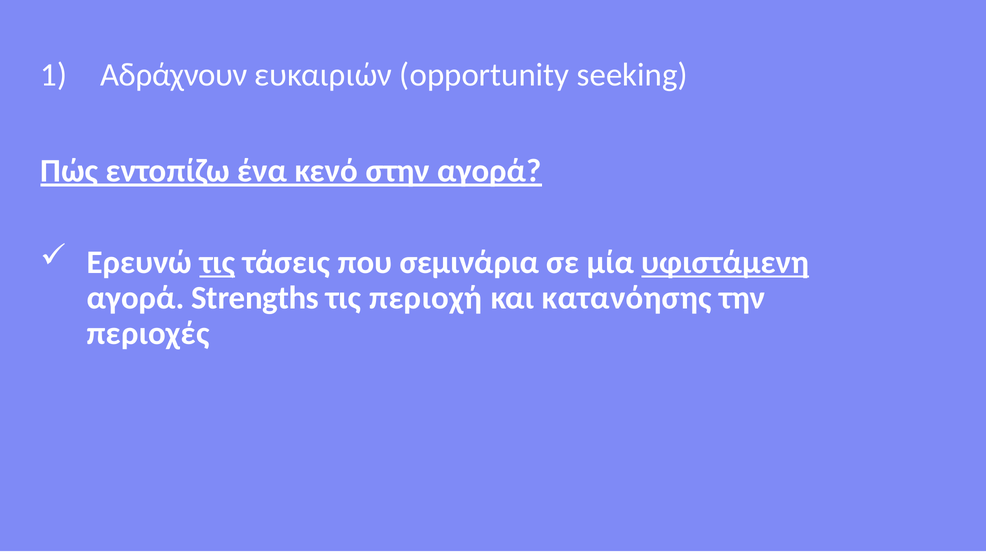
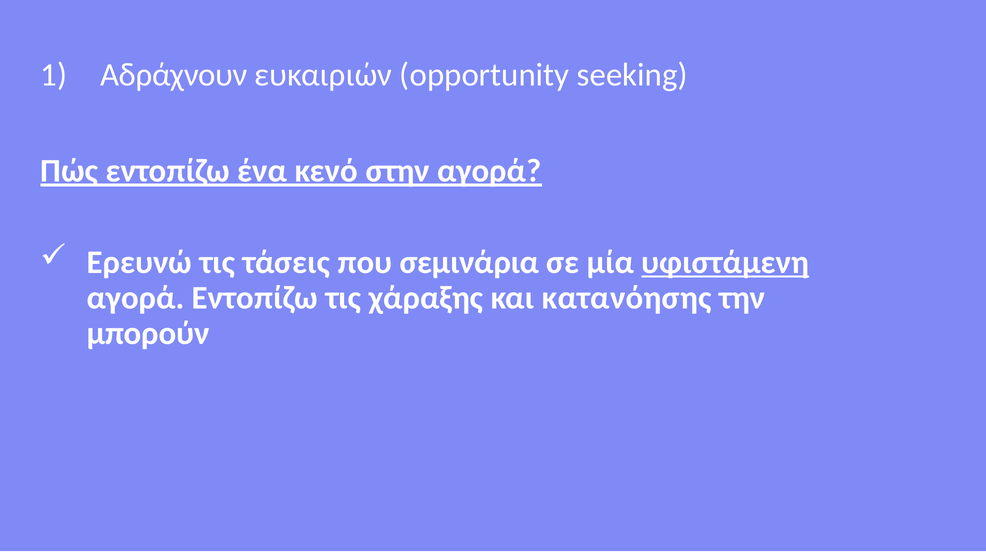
τις underline: present -> none (217, 262)
αγορά Strengths: Strengths -> Εντοπίζω (255, 298)
περιοχή: περιοχή -> χάραξης (426, 298)
περιοχές: περιοχές -> μπορούν (148, 333)
